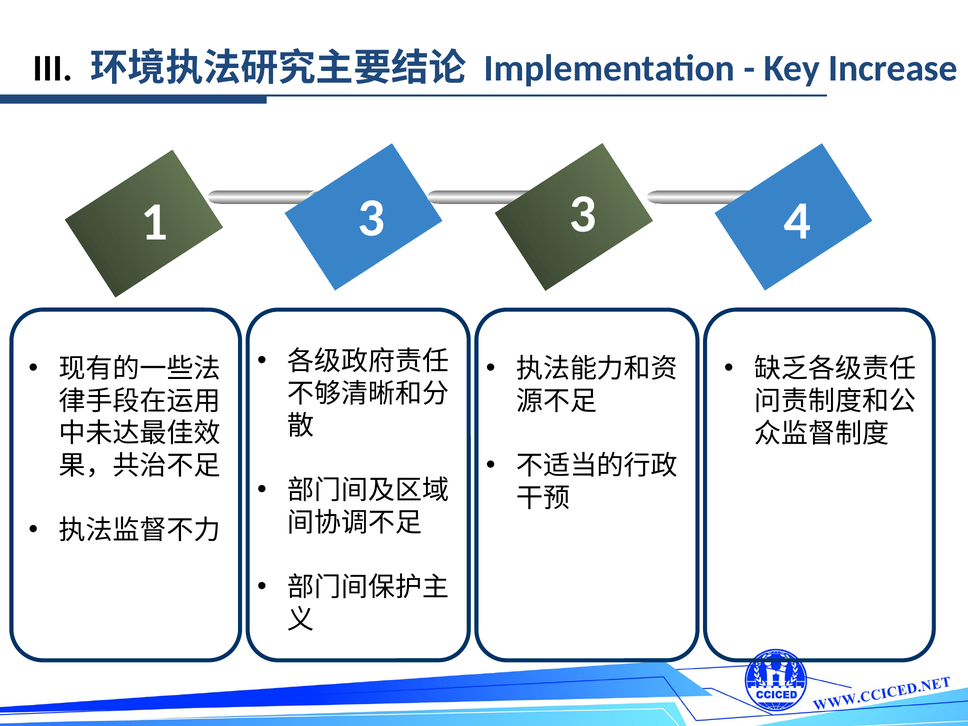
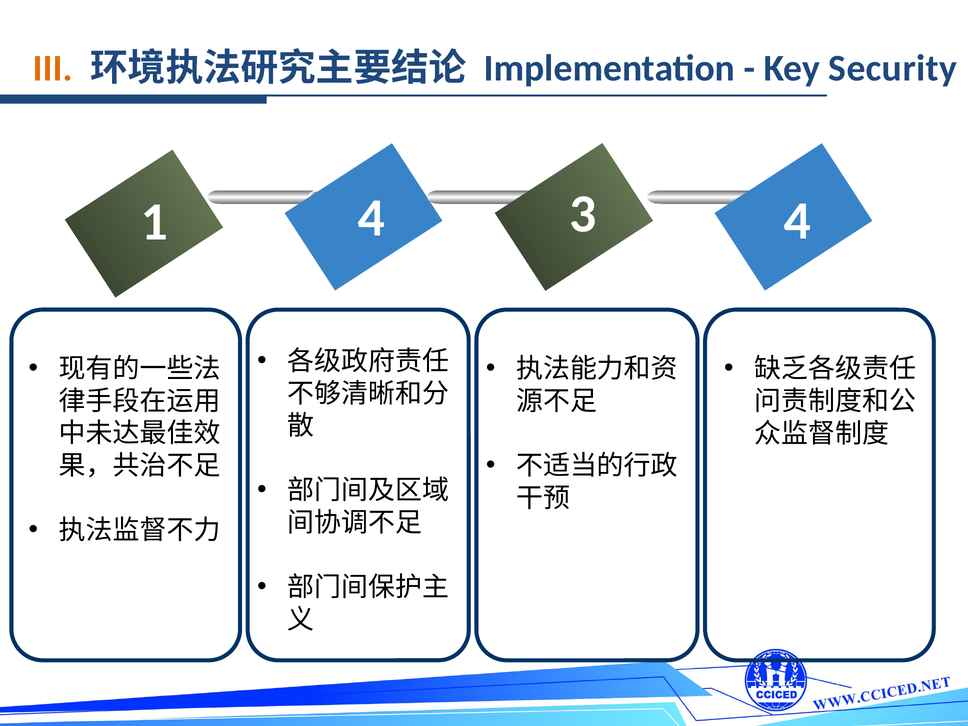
III colour: black -> orange (53, 68)
Increase: Increase -> Security (893, 68)
1 3: 3 -> 4 (371, 218)
